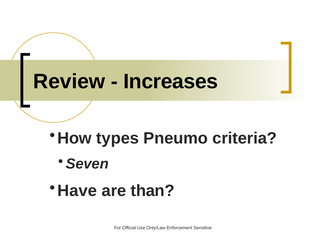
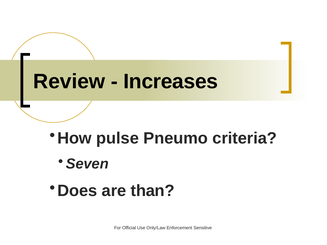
types: types -> pulse (118, 138)
Have: Have -> Does (77, 191)
